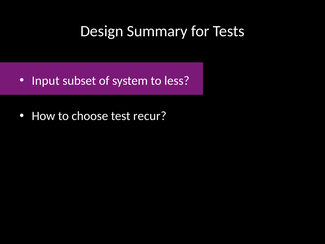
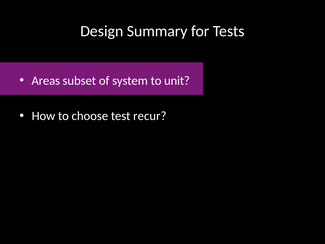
Input: Input -> Areas (46, 81)
less: less -> unit (177, 81)
